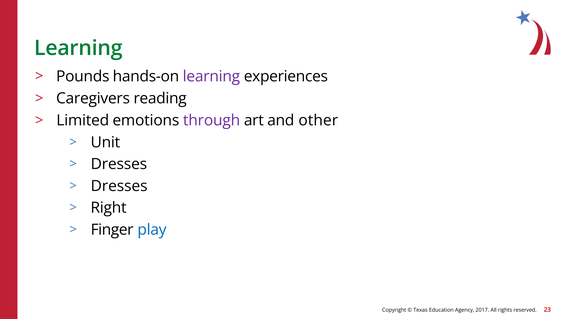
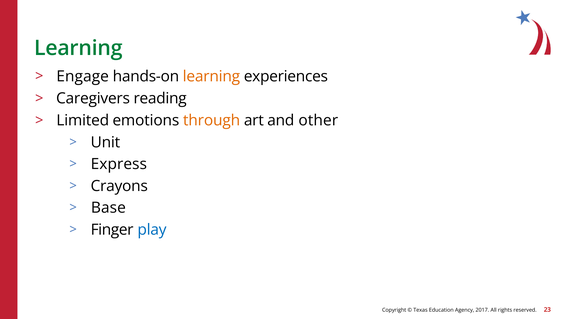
Pounds: Pounds -> Engage (83, 76)
learning colour: purple -> orange (211, 76)
through colour: purple -> orange (212, 121)
Dresses: Dresses -> Express (119, 165)
Dresses: Dresses -> Crayons (119, 186)
Right: Right -> Base (108, 208)
